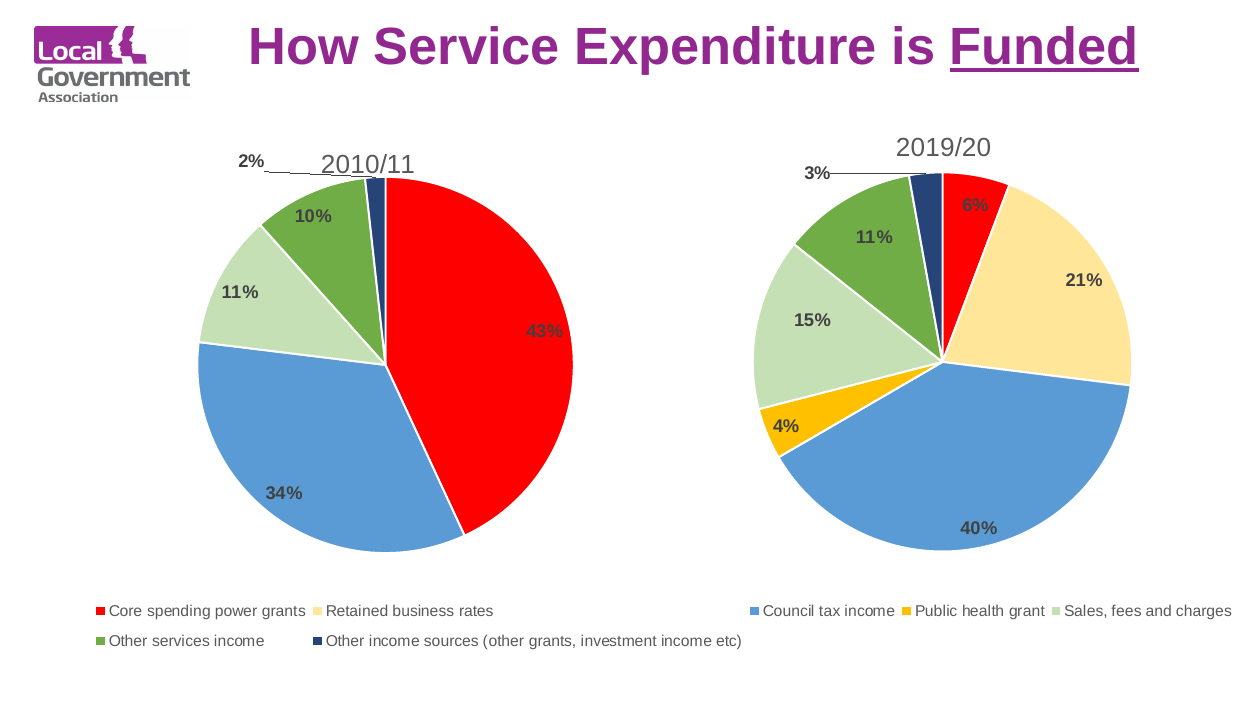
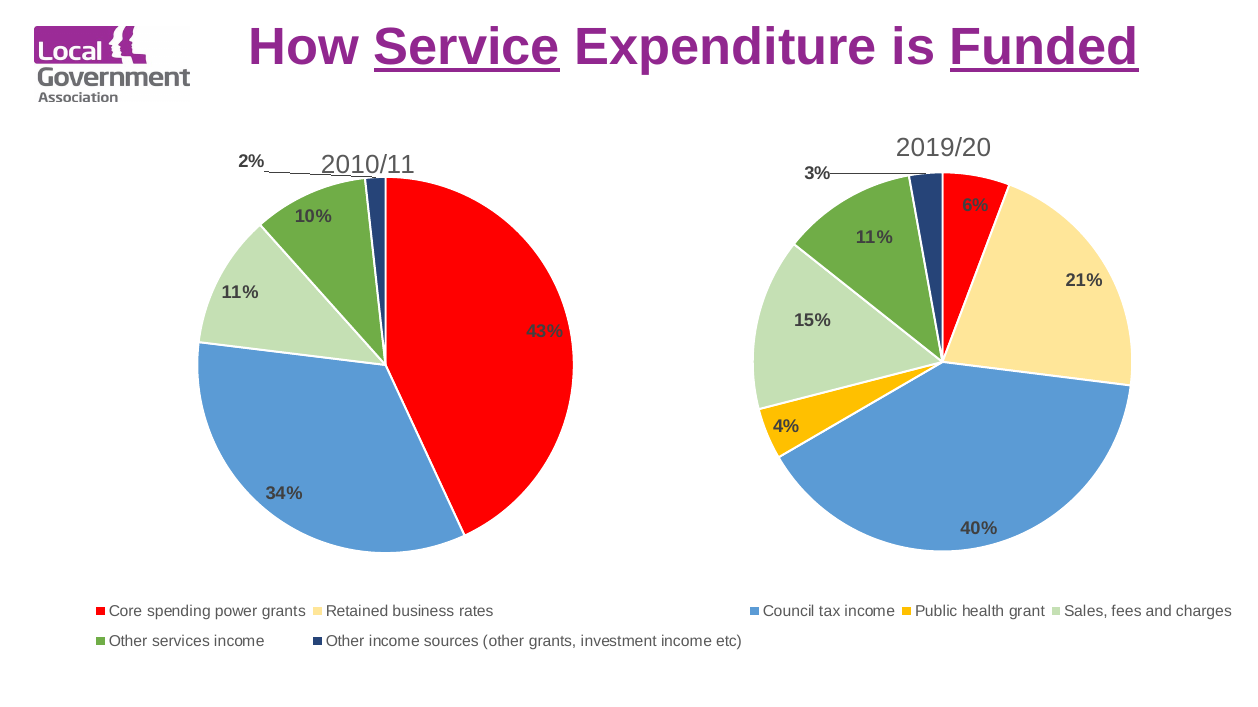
Service underline: none -> present (467, 47)
